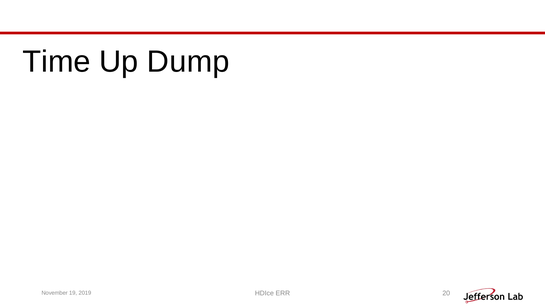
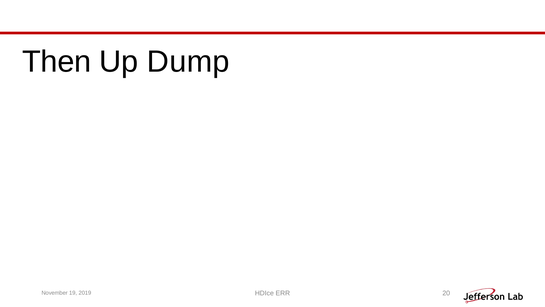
Time: Time -> Then (57, 62)
